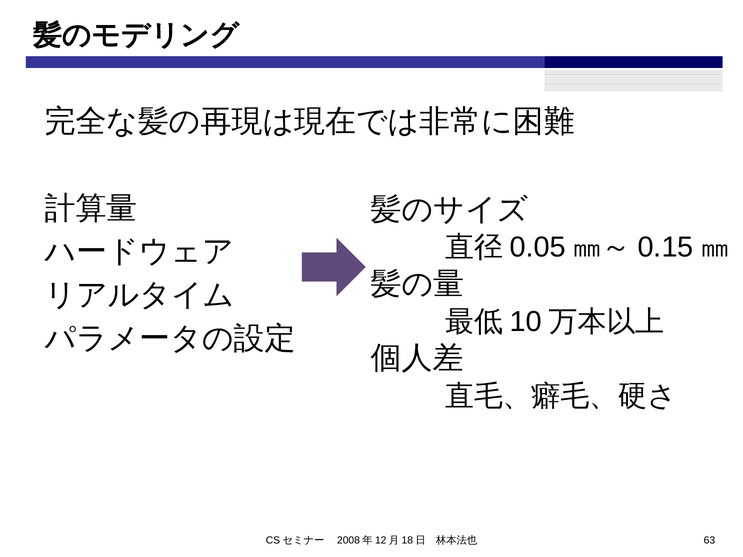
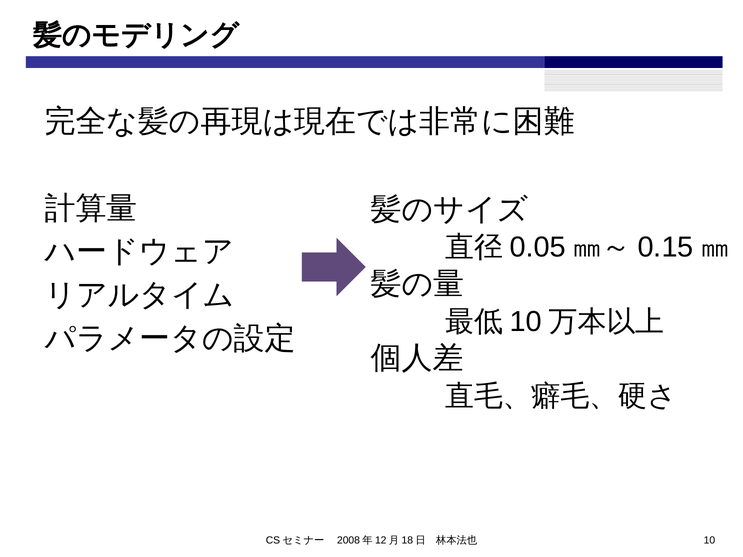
63: 63 -> 10 (709, 541)
